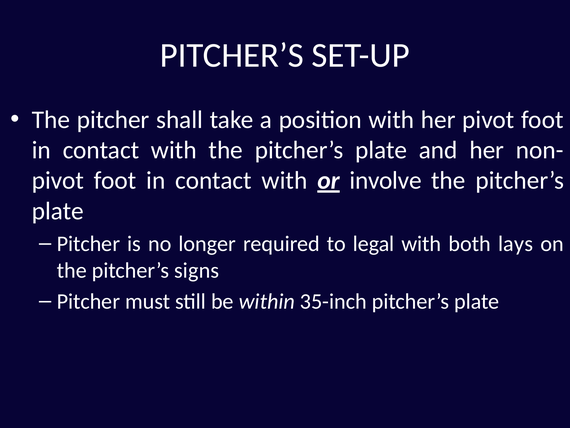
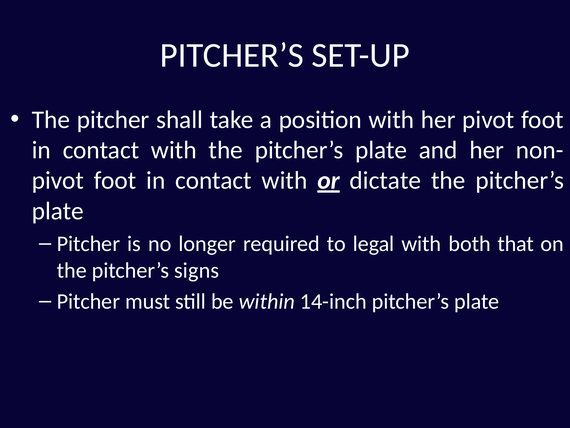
involve: involve -> dictate (385, 180)
lays: lays -> that (516, 244)
35-inch: 35-inch -> 14-inch (333, 301)
